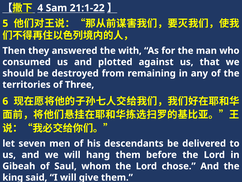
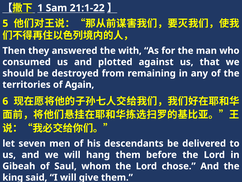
4: 4 -> 1 (40, 8)
Three: Three -> Again (80, 84)
